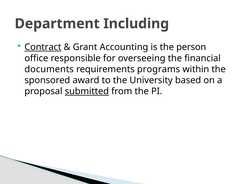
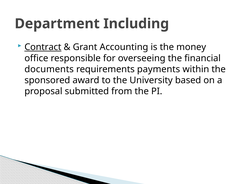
person: person -> money (191, 47)
programs: programs -> payments (159, 69)
submitted underline: present -> none (87, 91)
